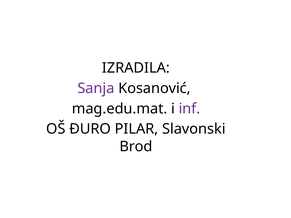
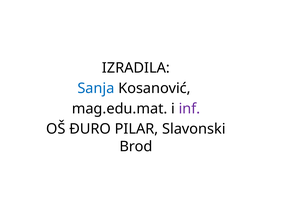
Sanja colour: purple -> blue (96, 88)
